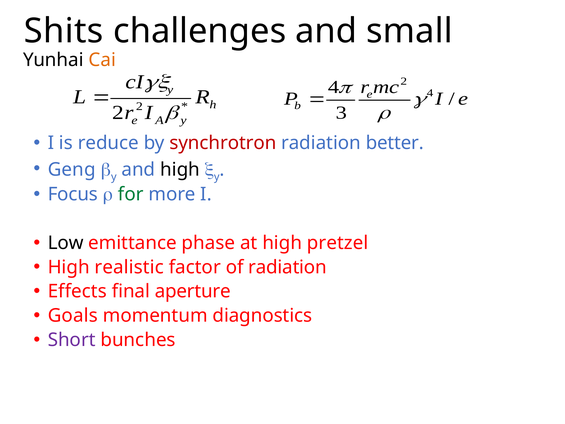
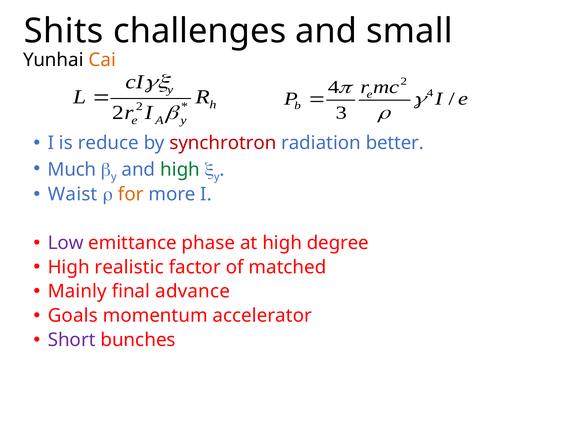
Geng: Geng -> Much (72, 169)
high colour: black -> green (180, 169)
Focus: Focus -> Waist (73, 194)
for colour: green -> orange (131, 194)
Low colour: black -> purple (66, 243)
pretzel: pretzel -> degree (338, 243)
of radiation: radiation -> matched (287, 267)
Effects: Effects -> Mainly (77, 291)
aperture: aperture -> advance (193, 291)
diagnostics: diagnostics -> accelerator (262, 315)
